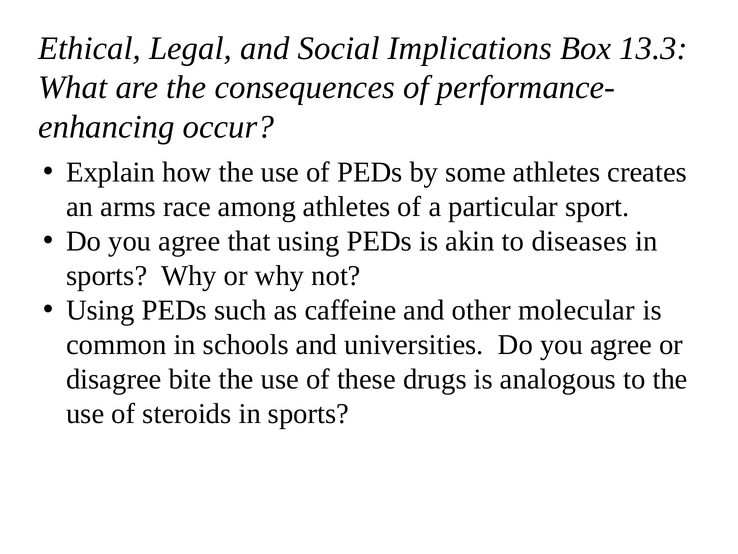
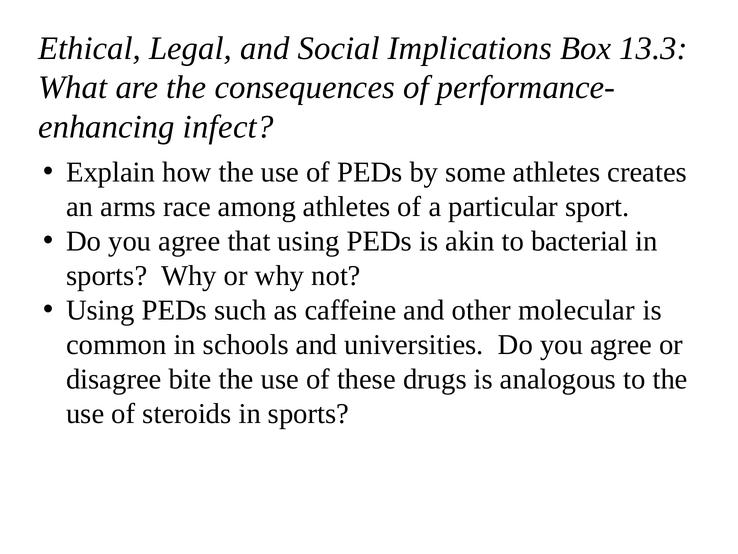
occur: occur -> infect (228, 127)
diseases: diseases -> bacterial (580, 241)
